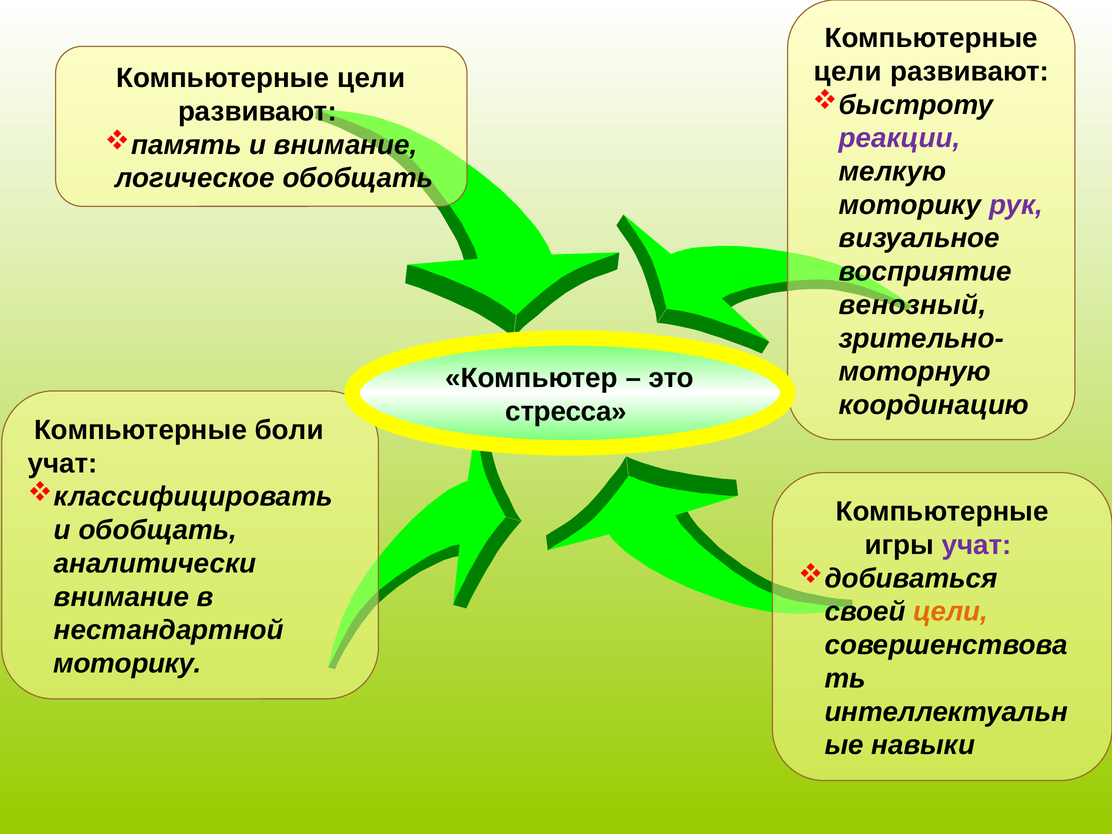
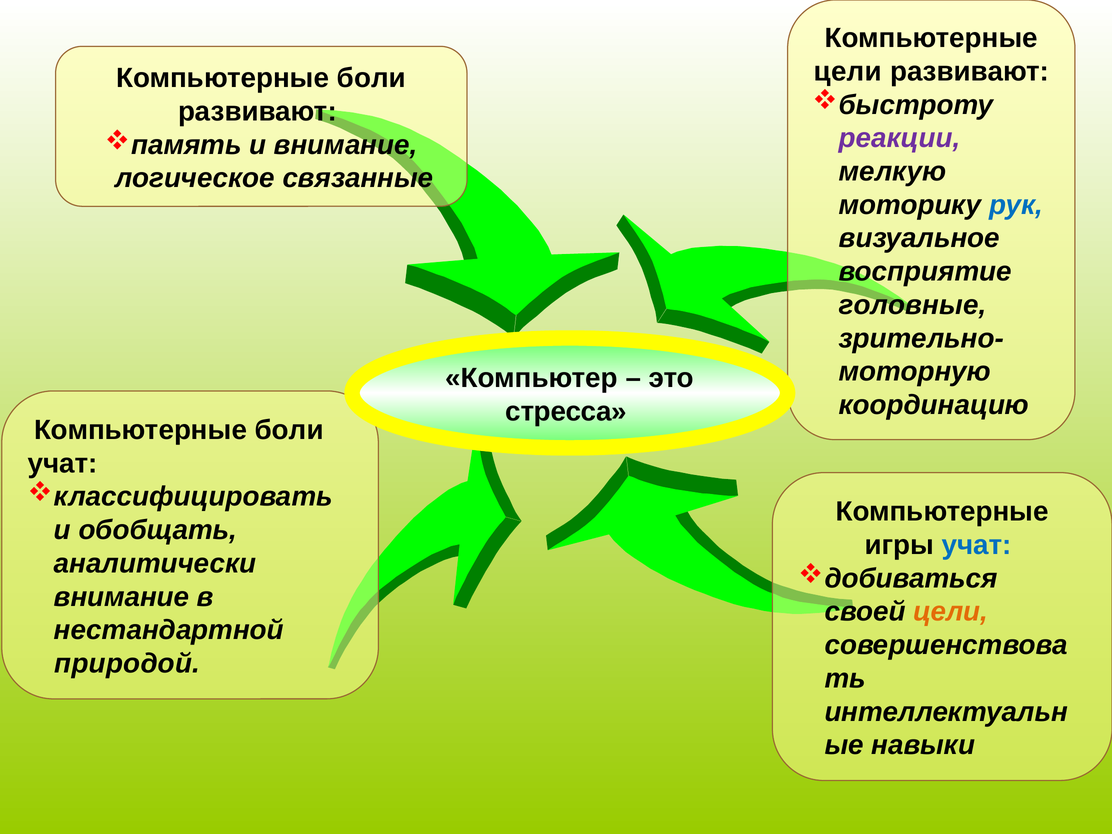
цели: цели -> боли (371, 78)
логическое обобщать: обобщать -> связанные (358, 178)
рук colour: purple -> blue (1016, 205)
венозный: венозный -> головные (913, 305)
учат colour: purple -> blue (977, 545)
моторику: моторику -> природой (127, 664)
